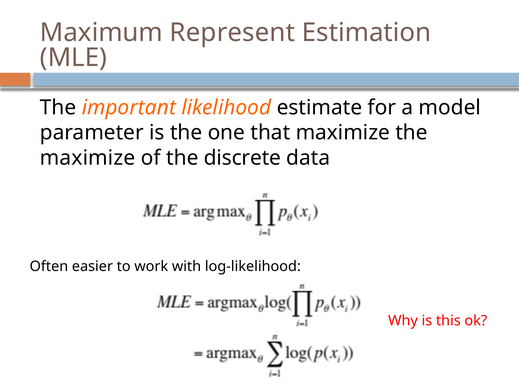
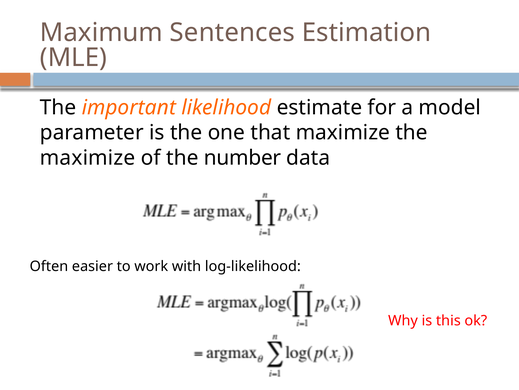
Represent: Represent -> Sentences (232, 33)
discrete: discrete -> number (242, 158)
